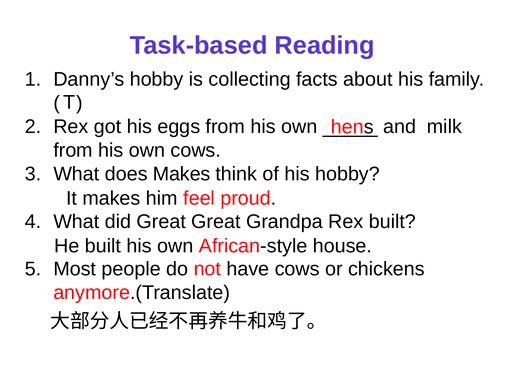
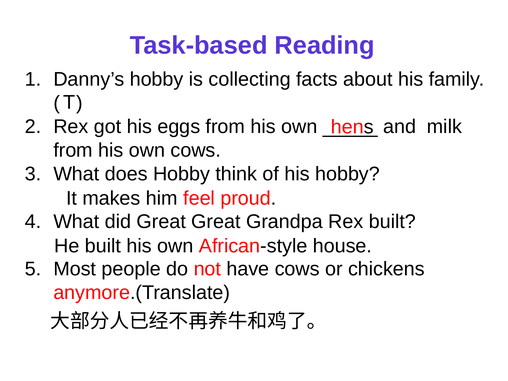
does Makes: Makes -> Hobby (182, 174)
